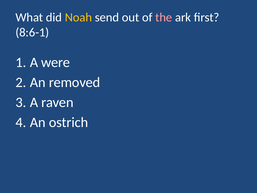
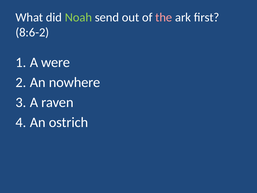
Noah colour: yellow -> light green (78, 17)
8:6-1: 8:6-1 -> 8:6-2 (32, 32)
removed: removed -> nowhere (75, 82)
